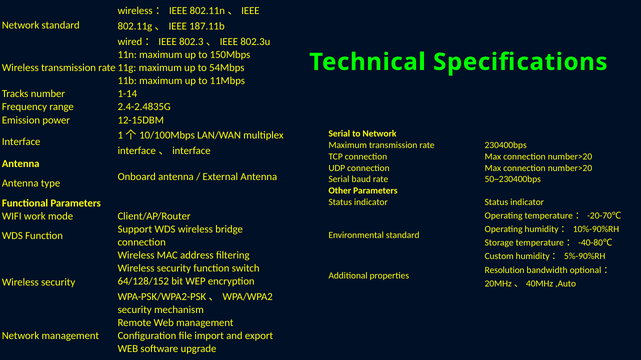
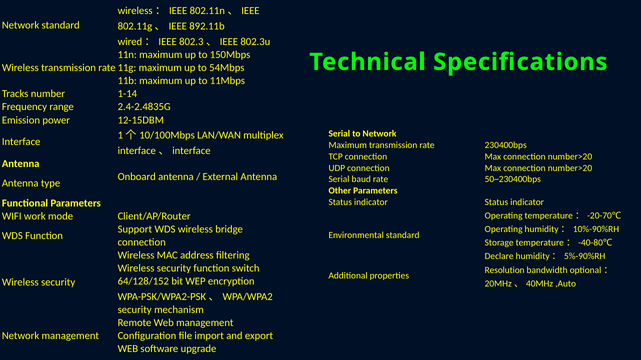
187.11b: 187.11b -> 892.11b (207, 26)
Custom: Custom -> Declare (499, 257)
